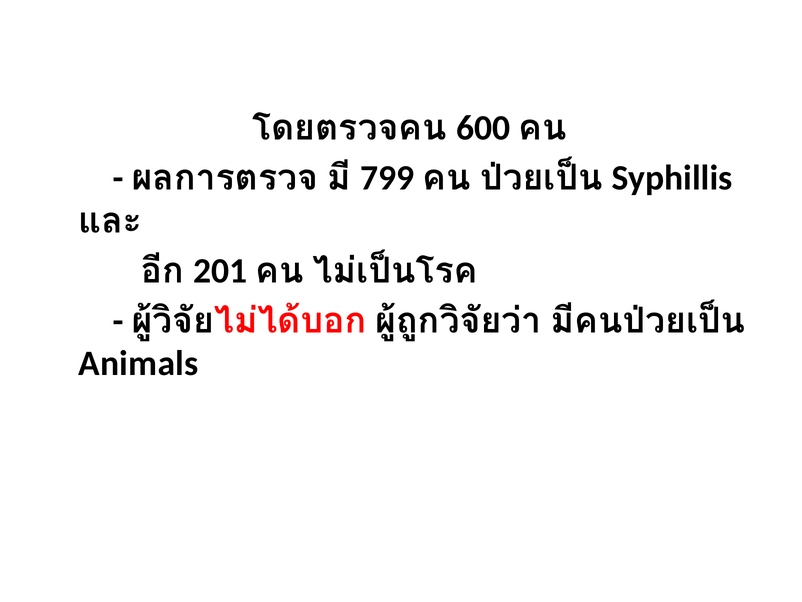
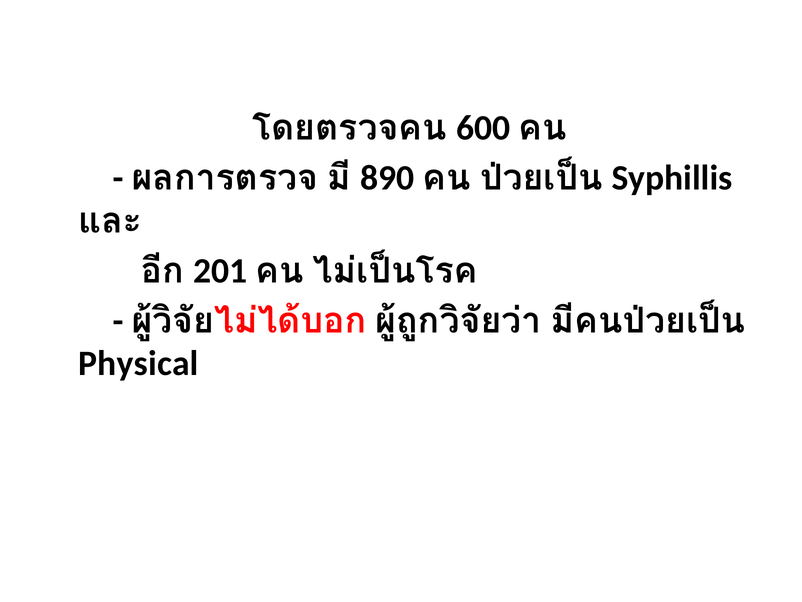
799: 799 -> 890 (387, 178)
Animals: Animals -> Physical (138, 363)
